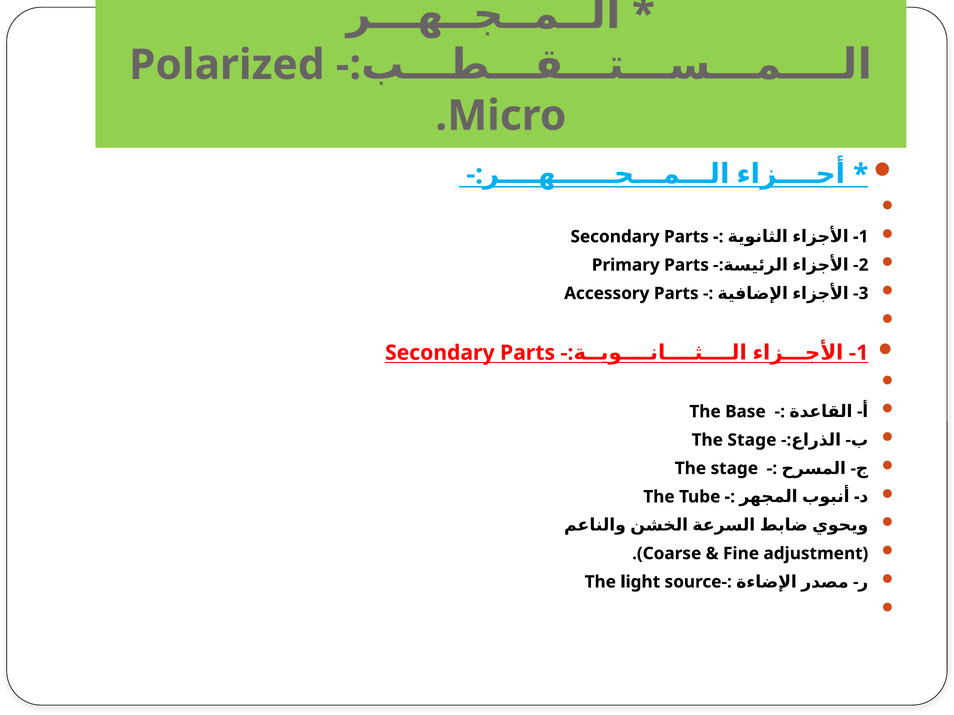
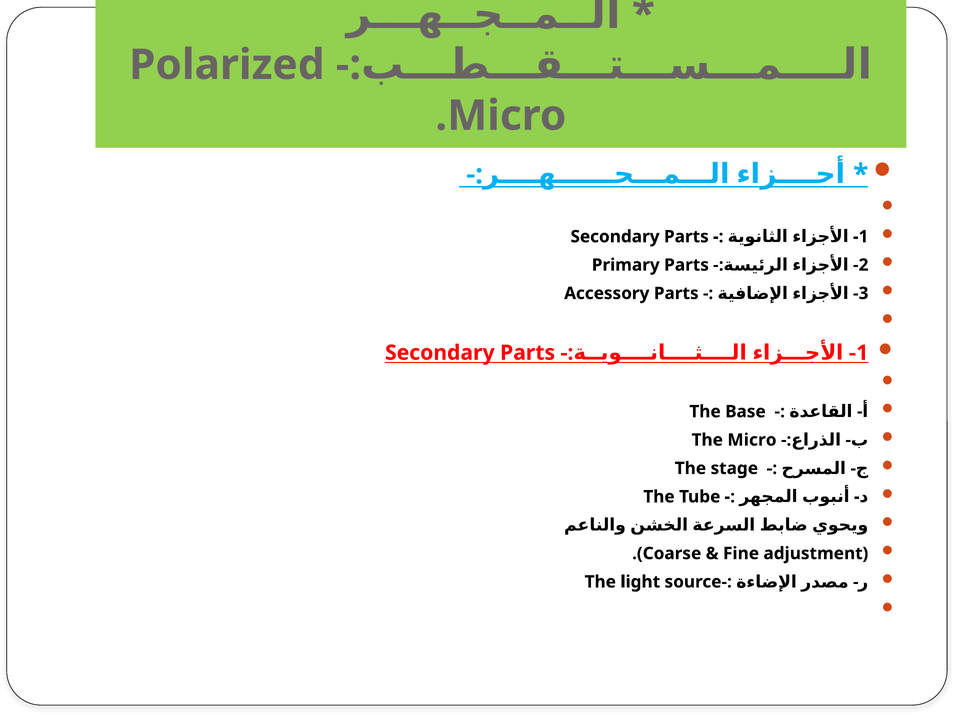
Stage: Stage -> Micro (752, 440)
